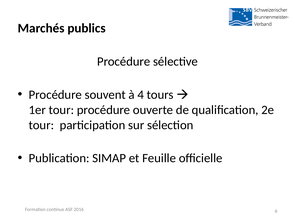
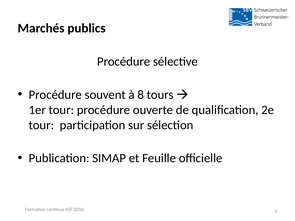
4: 4 -> 8 (141, 95)
